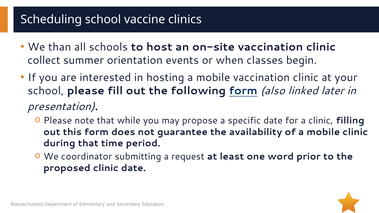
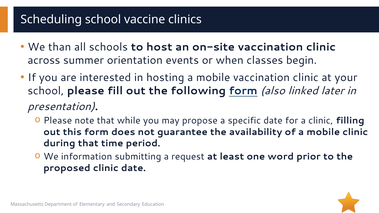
collect: collect -> across (44, 60)
coordinator: coordinator -> information (87, 157)
